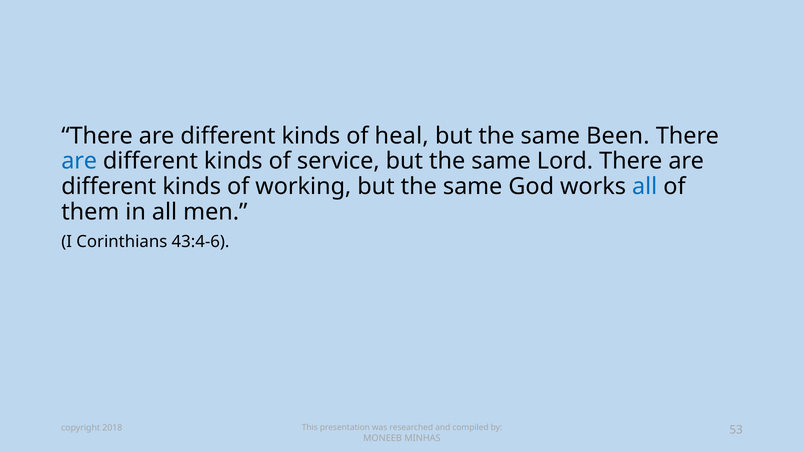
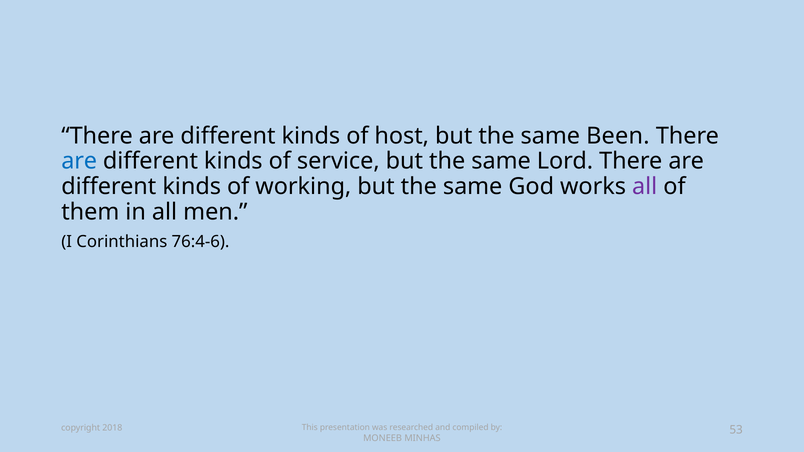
heal: heal -> host (402, 136)
all colour: blue -> purple (645, 187)
43:4-6: 43:4-6 -> 76:4-6 (201, 242)
